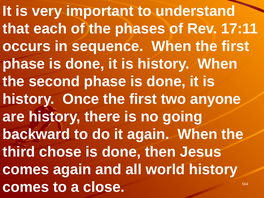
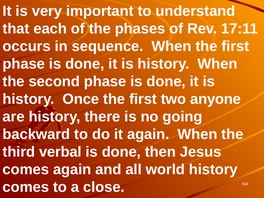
chose: chose -> verbal (60, 152)
